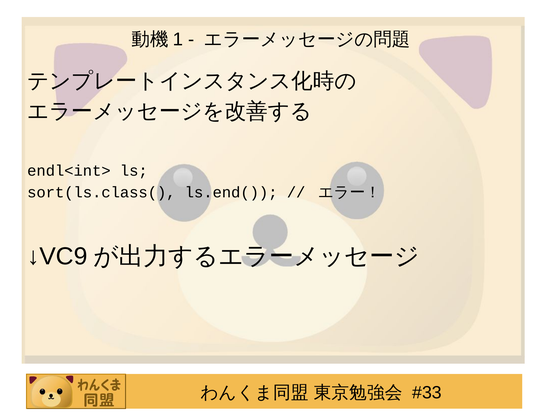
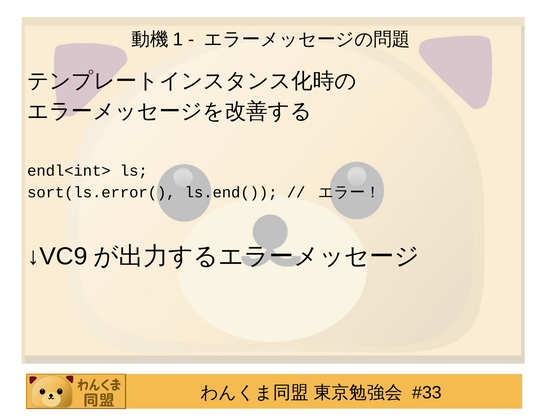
sort(ls.class(: sort(ls.class( -> sort(ls.error( (101, 192)
